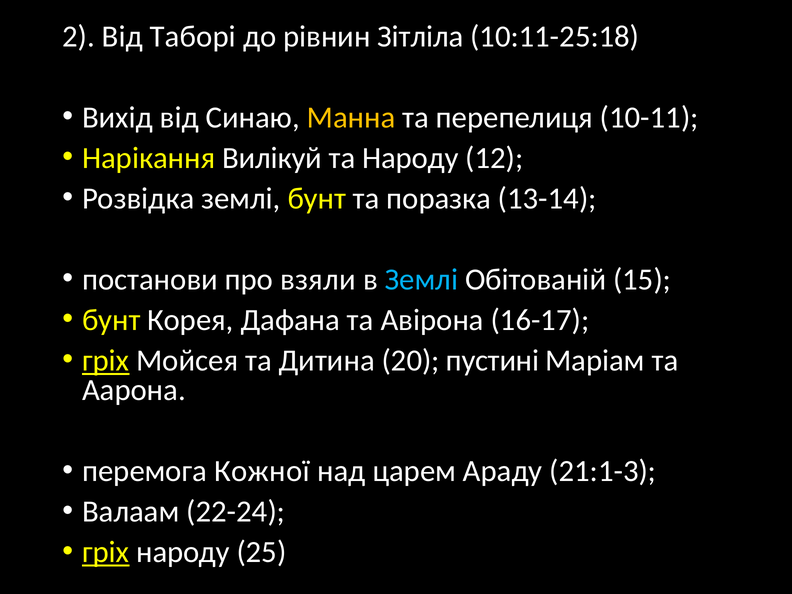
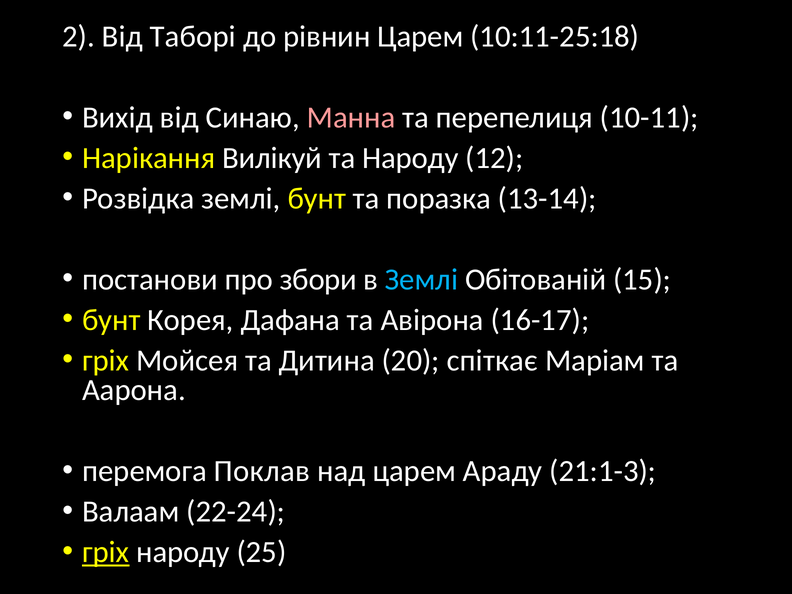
рівнин Зітліла: Зітліла -> Царем (420, 37)
Манна colour: yellow -> pink (351, 118)
взяли: взяли -> збори (318, 280)
гріх underline: present -> none (106, 361)
пустині: пустині -> спіткає (492, 361)
Кожної: Кожної -> Поклав (262, 471)
